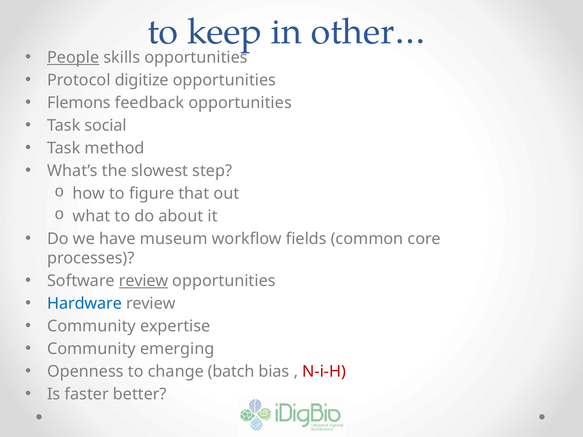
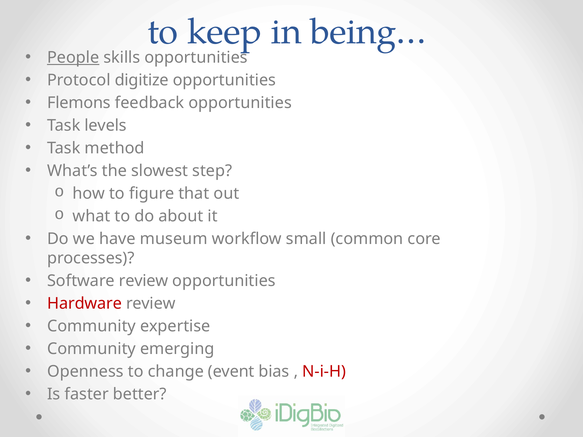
other…: other… -> being… (368, 32)
social: social -> levels (106, 126)
fields: fields -> small (306, 239)
review underline: present -> none (144, 281)
Hardware colour: blue -> red (85, 304)
batch: batch -> event (231, 372)
